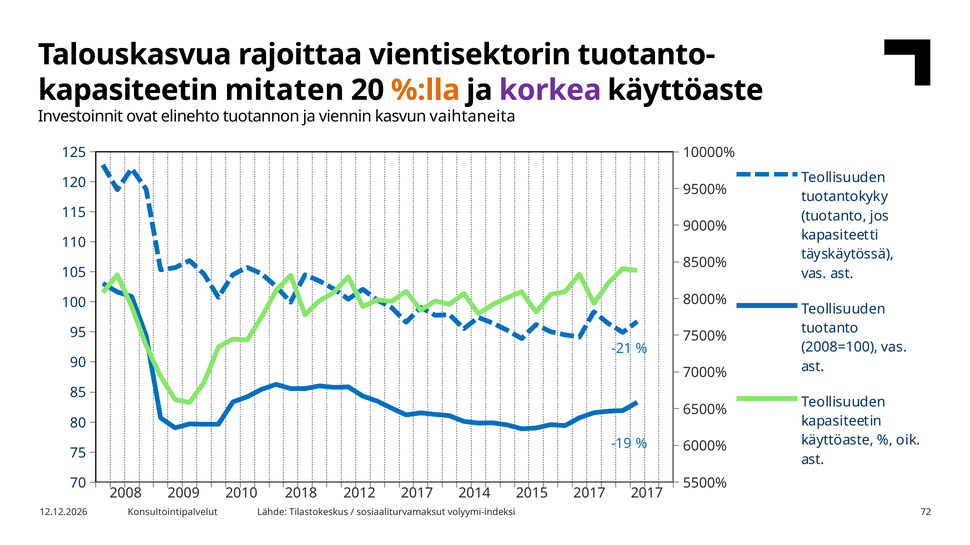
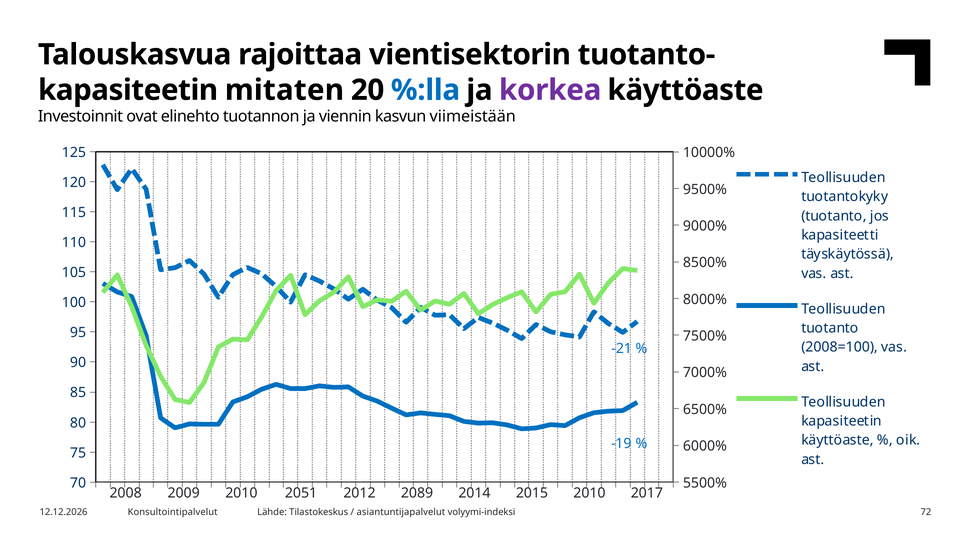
%:lla colour: orange -> blue (425, 90)
vaihtaneita: vaihtaneita -> viimeistään (473, 117)
2018: 2018 -> 2051 (301, 494)
2012 2017: 2017 -> 2089 (417, 494)
2015 2017: 2017 -> 2010 (589, 494)
sosiaaliturvamaksut: sosiaaliturvamaksut -> asiantuntijapalvelut (401, 513)
